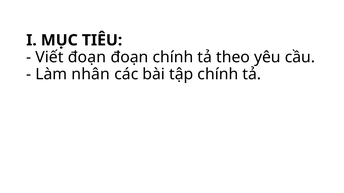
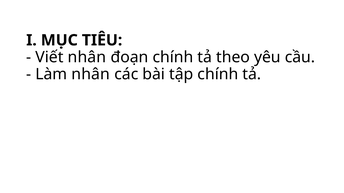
Viết đoạn: đoạn -> nhân (87, 57)
